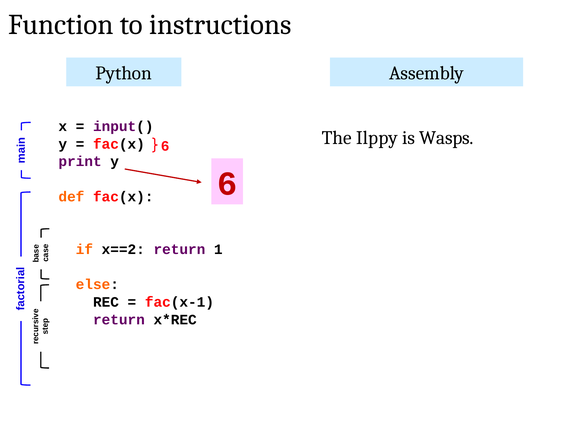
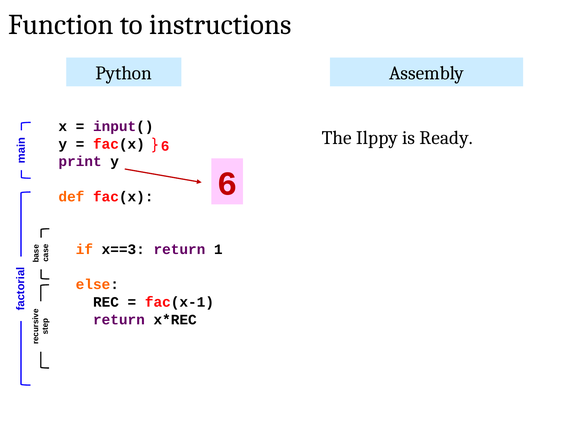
Wasps: Wasps -> Ready (446, 138)
x==2: x==2 -> x==3 (123, 249)
